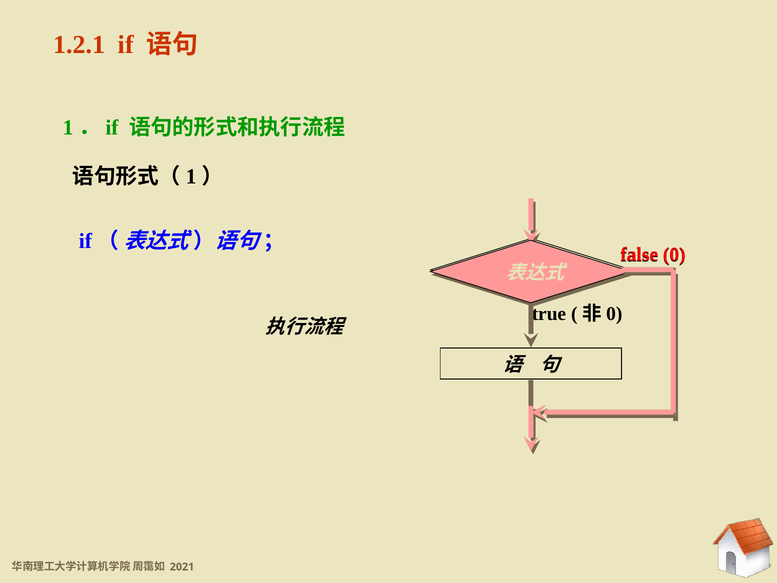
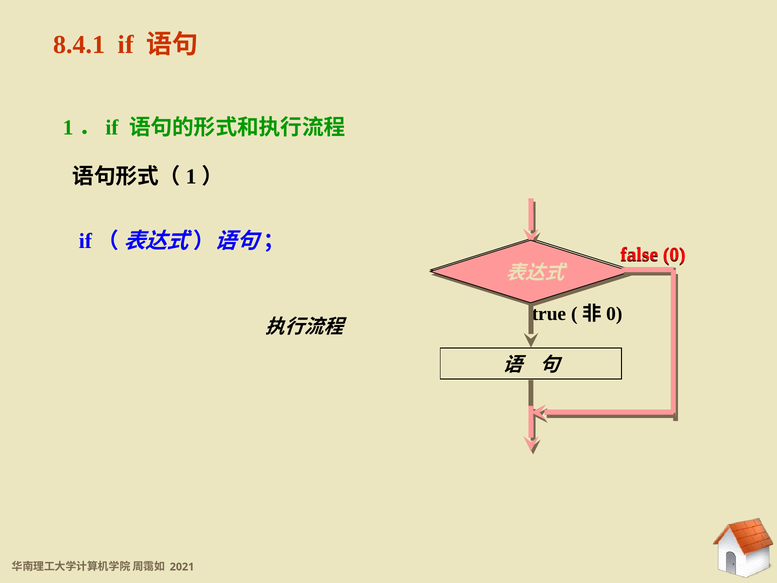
1.2.1: 1.2.1 -> 8.4.1 (79, 45)
